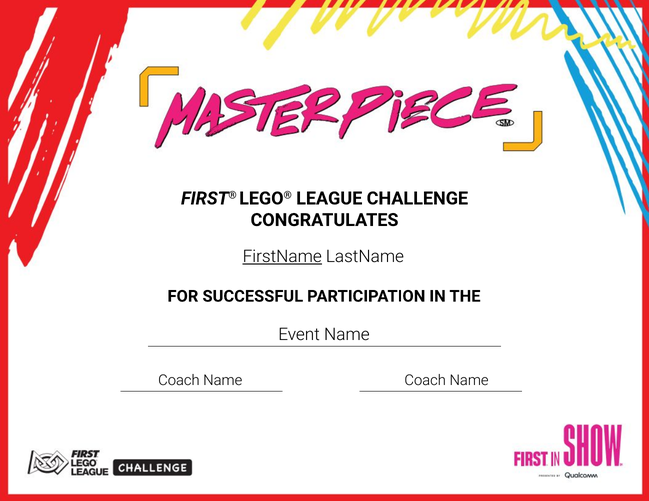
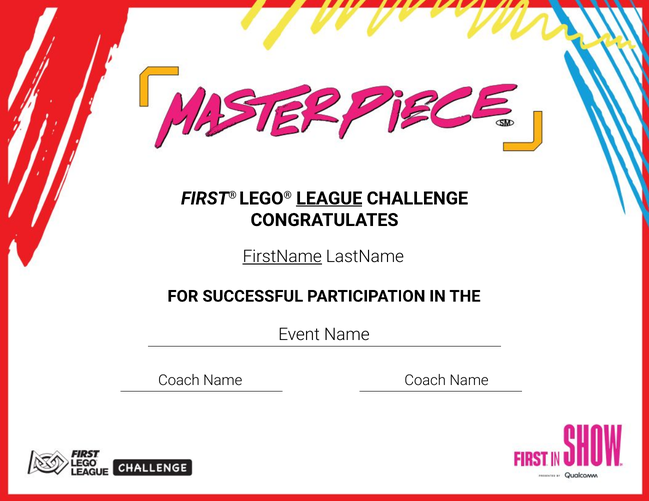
LEAGUE underline: none -> present (329, 199)
